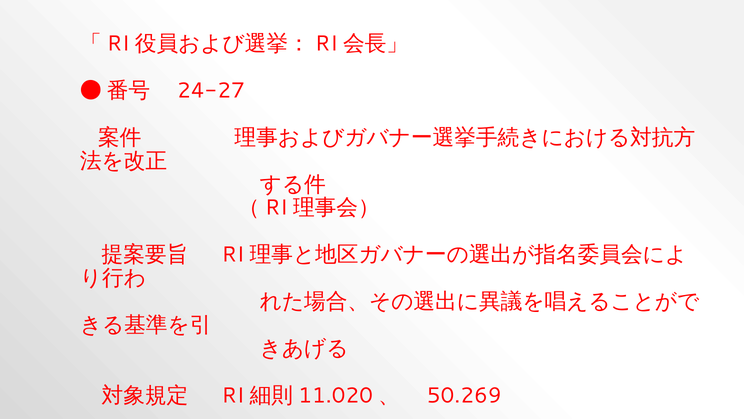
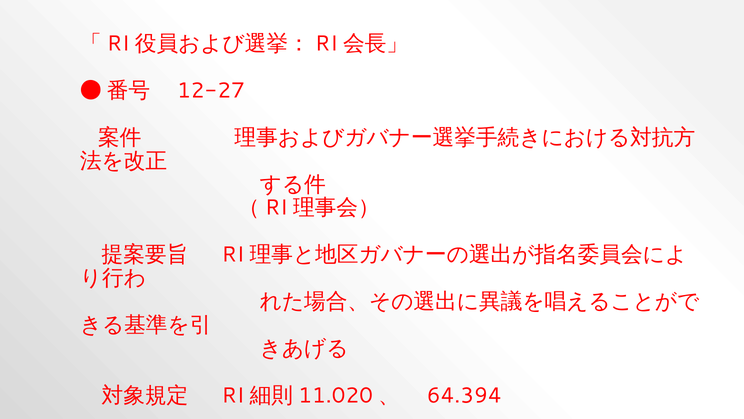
24-27: 24-27 -> 12-27 (211, 90)
50.269: 50.269 -> 64.394 (464, 395)
